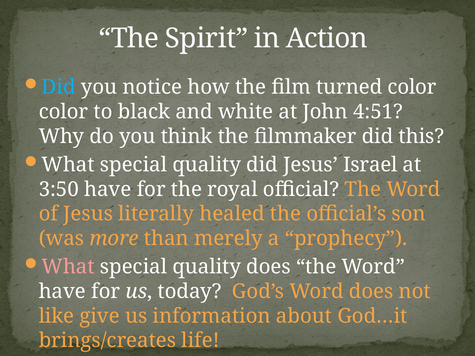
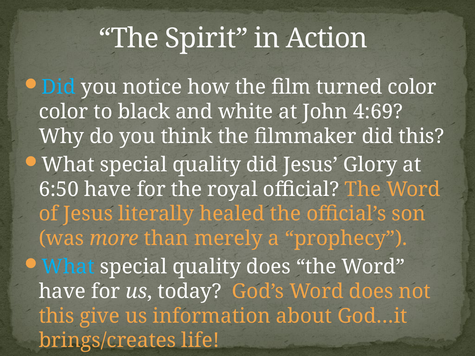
4:51: 4:51 -> 4:69 (378, 112)
Israel: Israel -> Glory (370, 165)
3:50: 3:50 -> 6:50 (59, 189)
What colour: pink -> light blue (68, 267)
like: like -> this (57, 316)
